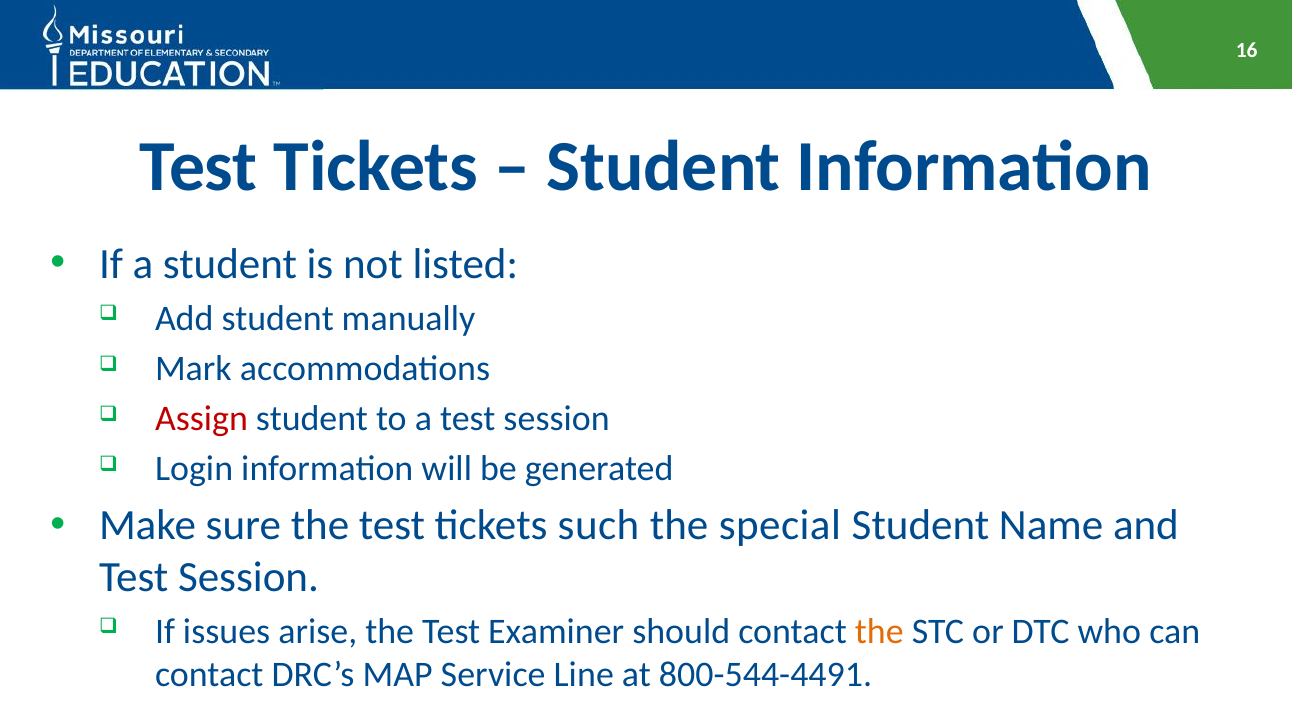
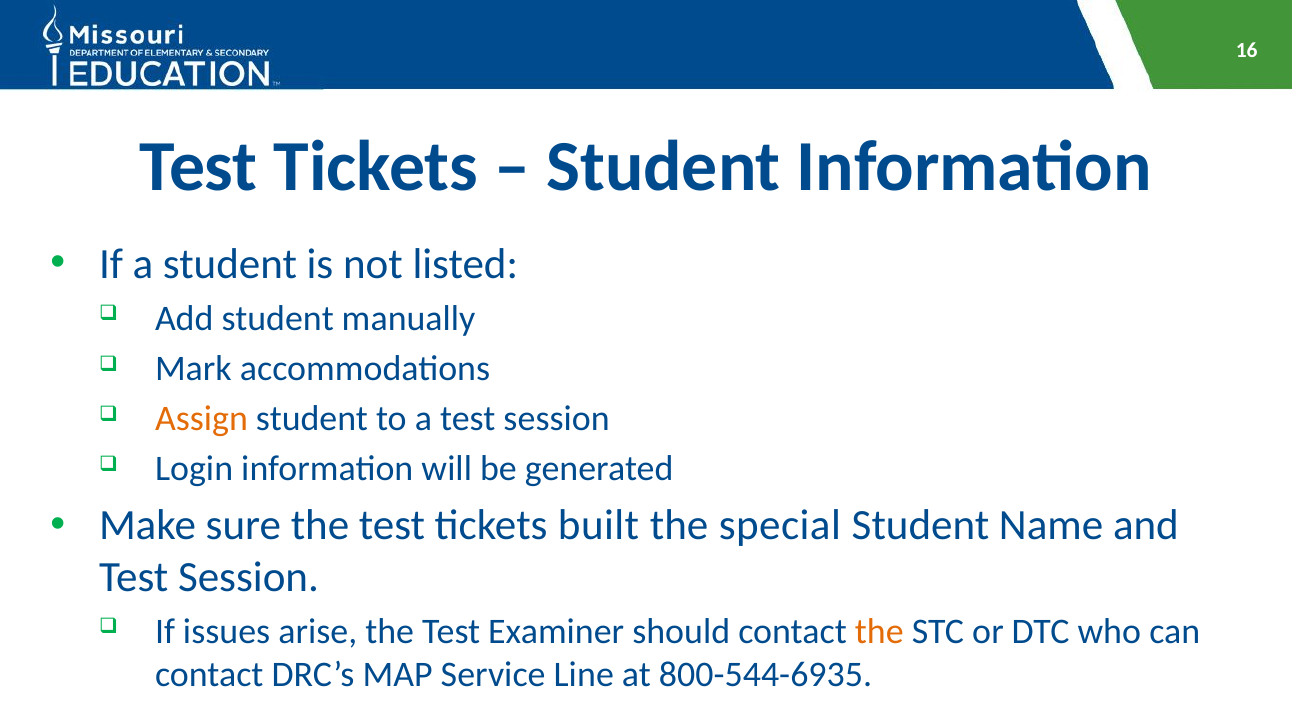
Assign colour: red -> orange (202, 419)
such: such -> built (599, 525)
800-544-4491: 800-544-4491 -> 800-544-6935 (766, 674)
